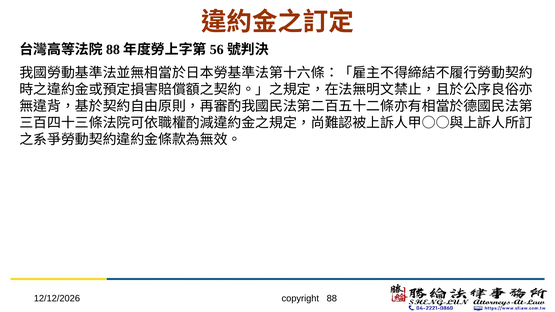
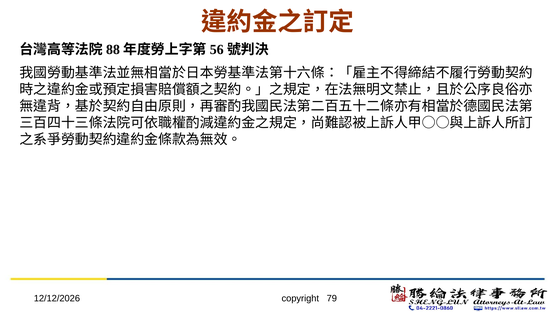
88: 88 -> 79 (332, 299)
